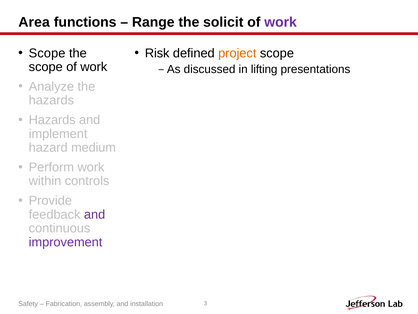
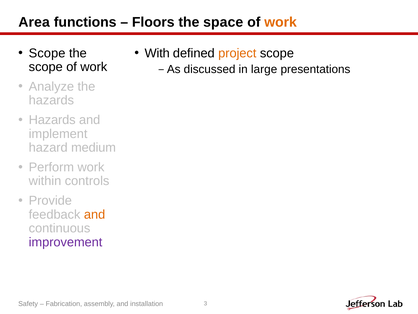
Range: Range -> Floors (153, 22)
solicit: solicit -> space (223, 22)
work colour: purple -> orange (281, 22)
Risk: Risk -> With (157, 53)
lifting: lifting -> large (264, 69)
and colour: purple -> orange (95, 214)
